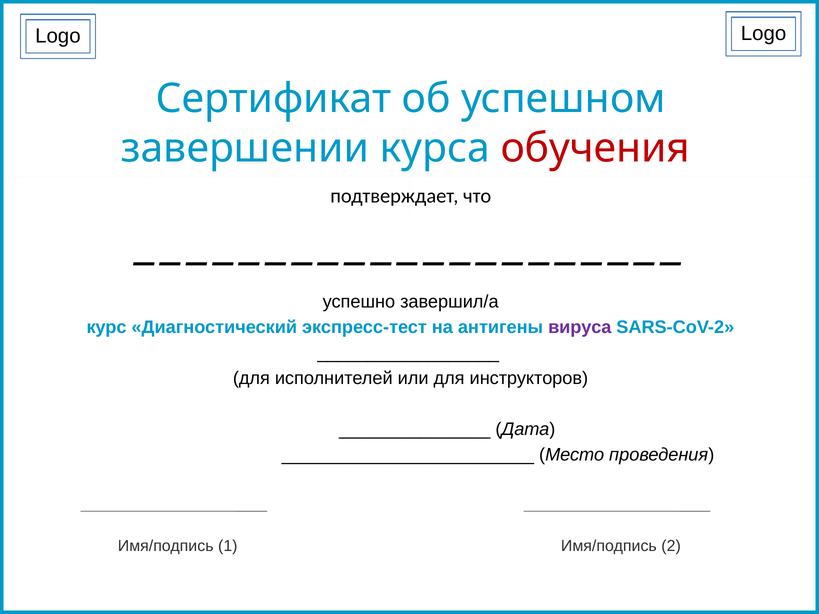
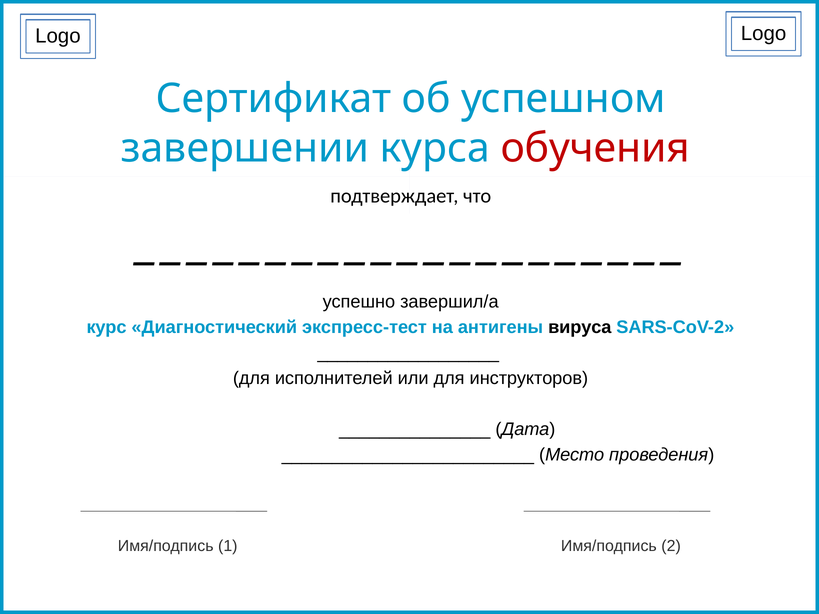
вируса colour: purple -> black (580, 327)
